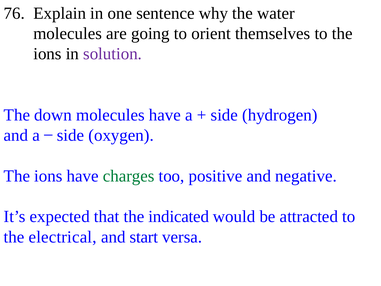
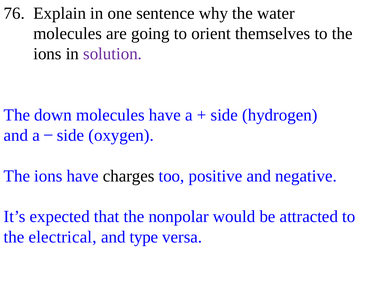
charges colour: green -> black (129, 176)
indicated: indicated -> nonpolar (179, 216)
start: start -> type (144, 237)
